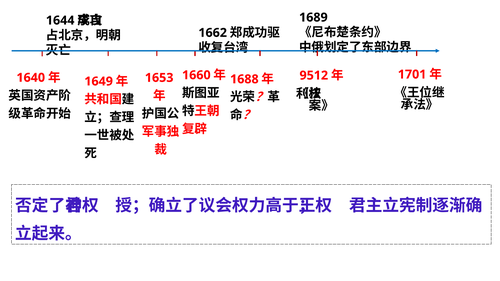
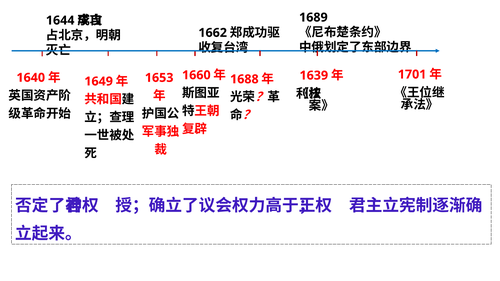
9512: 9512 -> 1639 (314, 76)
